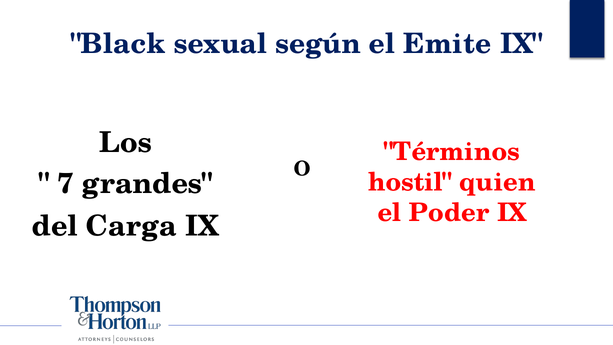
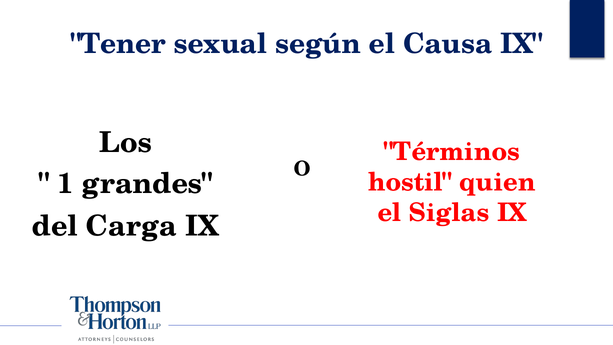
Black: Black -> Tener (118, 44)
Emite: Emite -> Causa (448, 44)
7: 7 -> 1 (65, 184)
Poder: Poder -> Siglas (449, 213)
